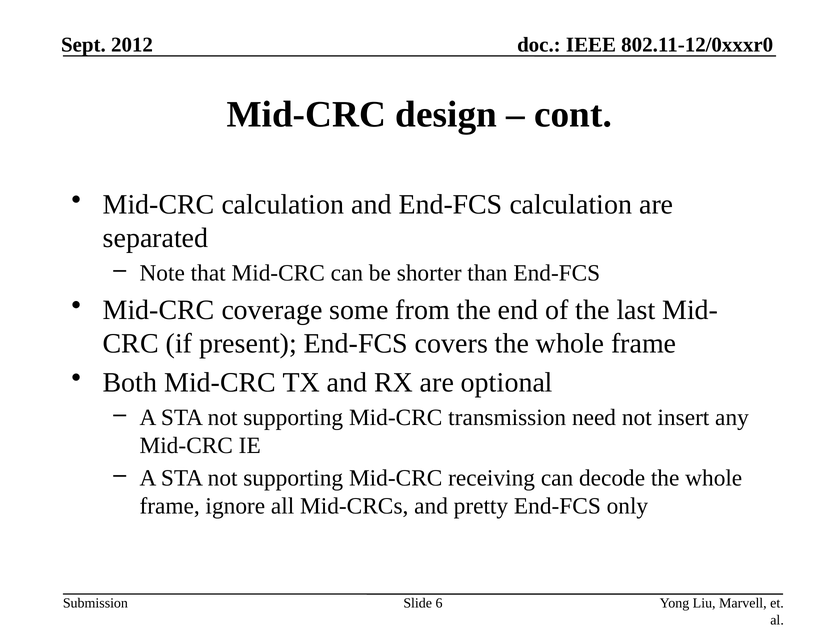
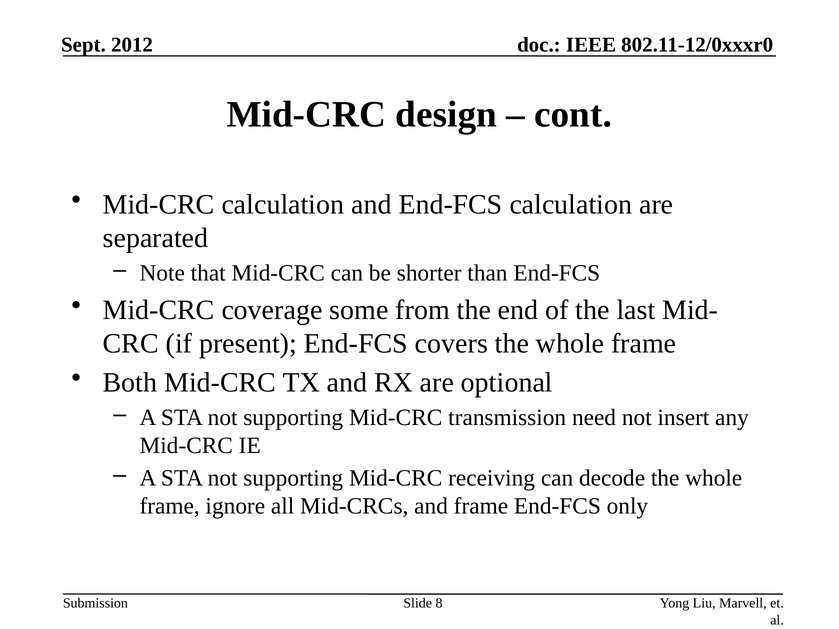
and pretty: pretty -> frame (481, 506)
6: 6 -> 8 (439, 603)
